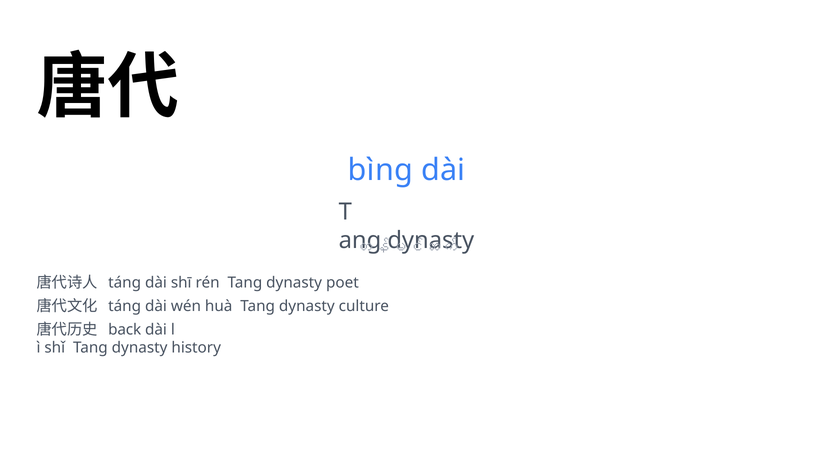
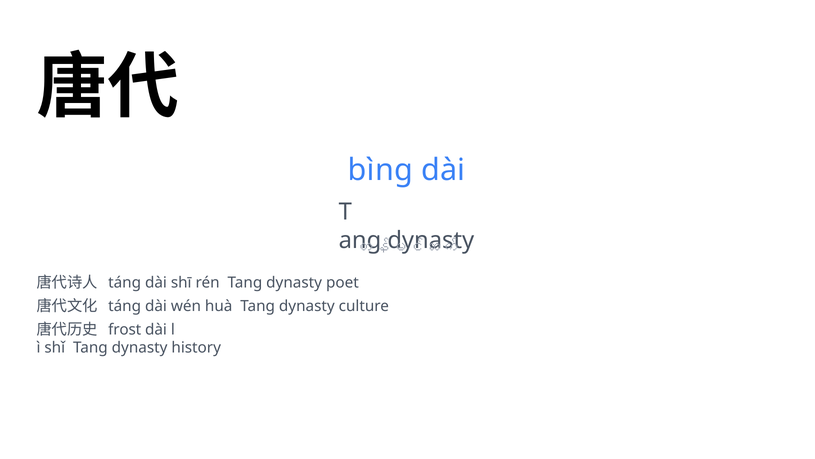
back: back -> frost (125, 329)
